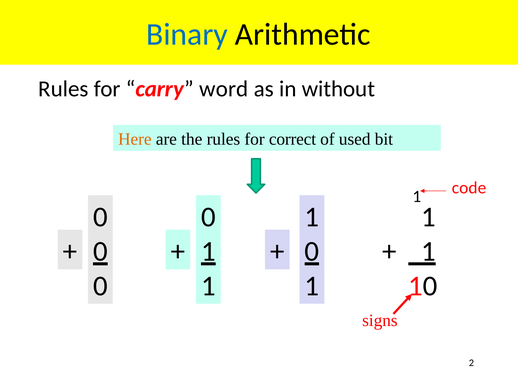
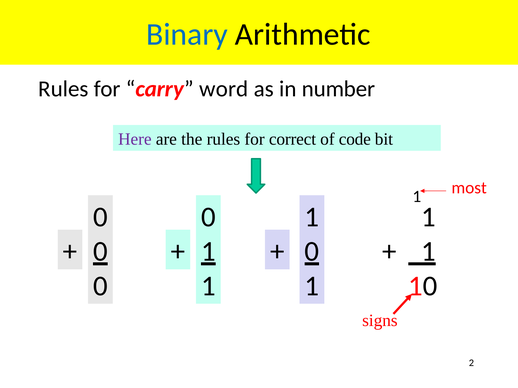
without: without -> number (338, 89)
Here colour: orange -> purple (135, 139)
used: used -> code (355, 139)
code: code -> most (469, 188)
